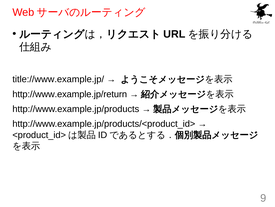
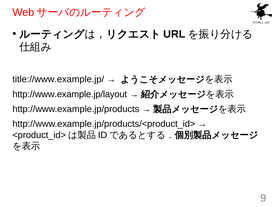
http://www.example.jp/return: http://www.example.jp/return -> http://www.example.jp/layout (70, 94)
